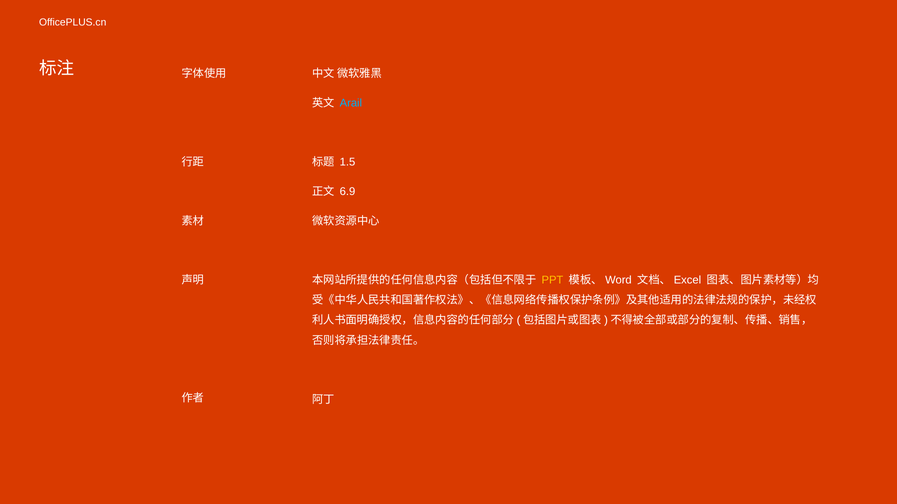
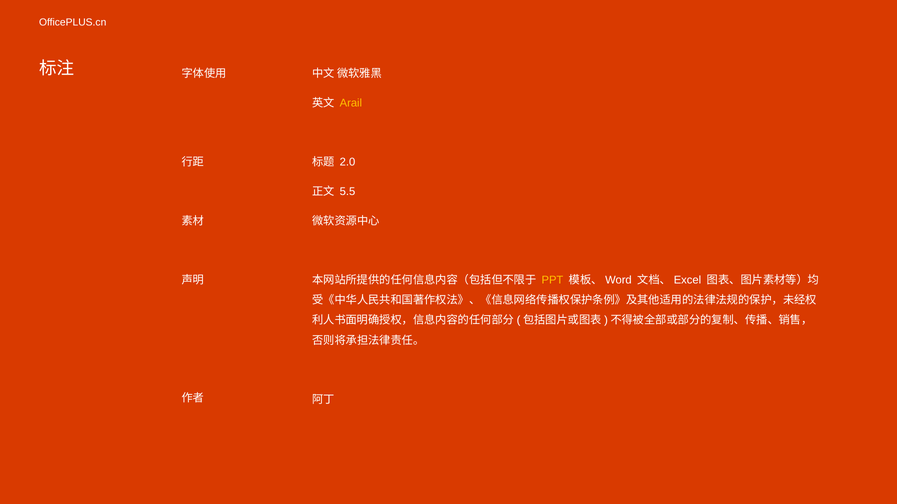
Arail colour: light blue -> yellow (351, 103)
1.5: 1.5 -> 2.0 (347, 162)
6.9: 6.9 -> 5.5 (347, 192)
